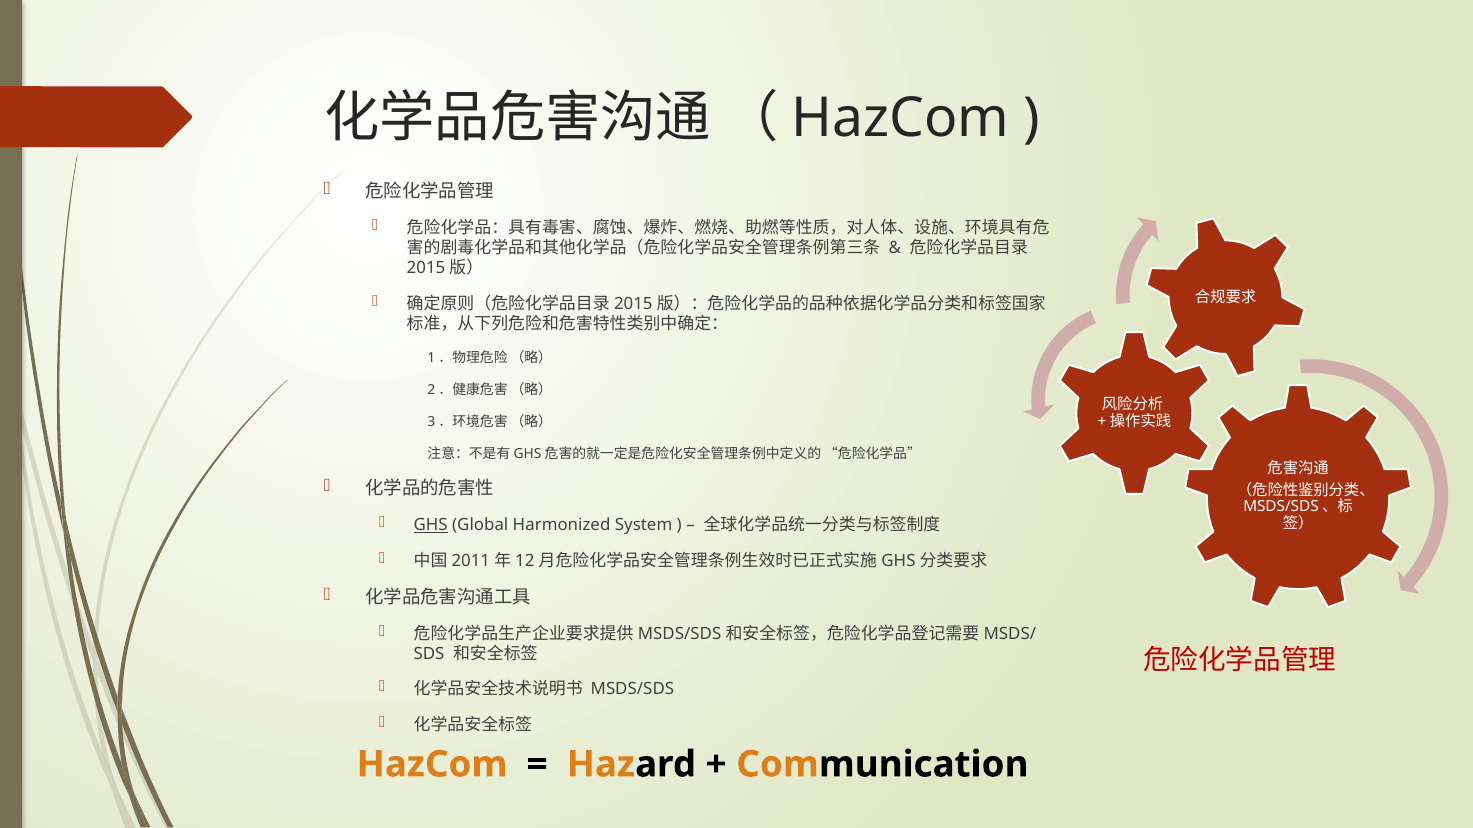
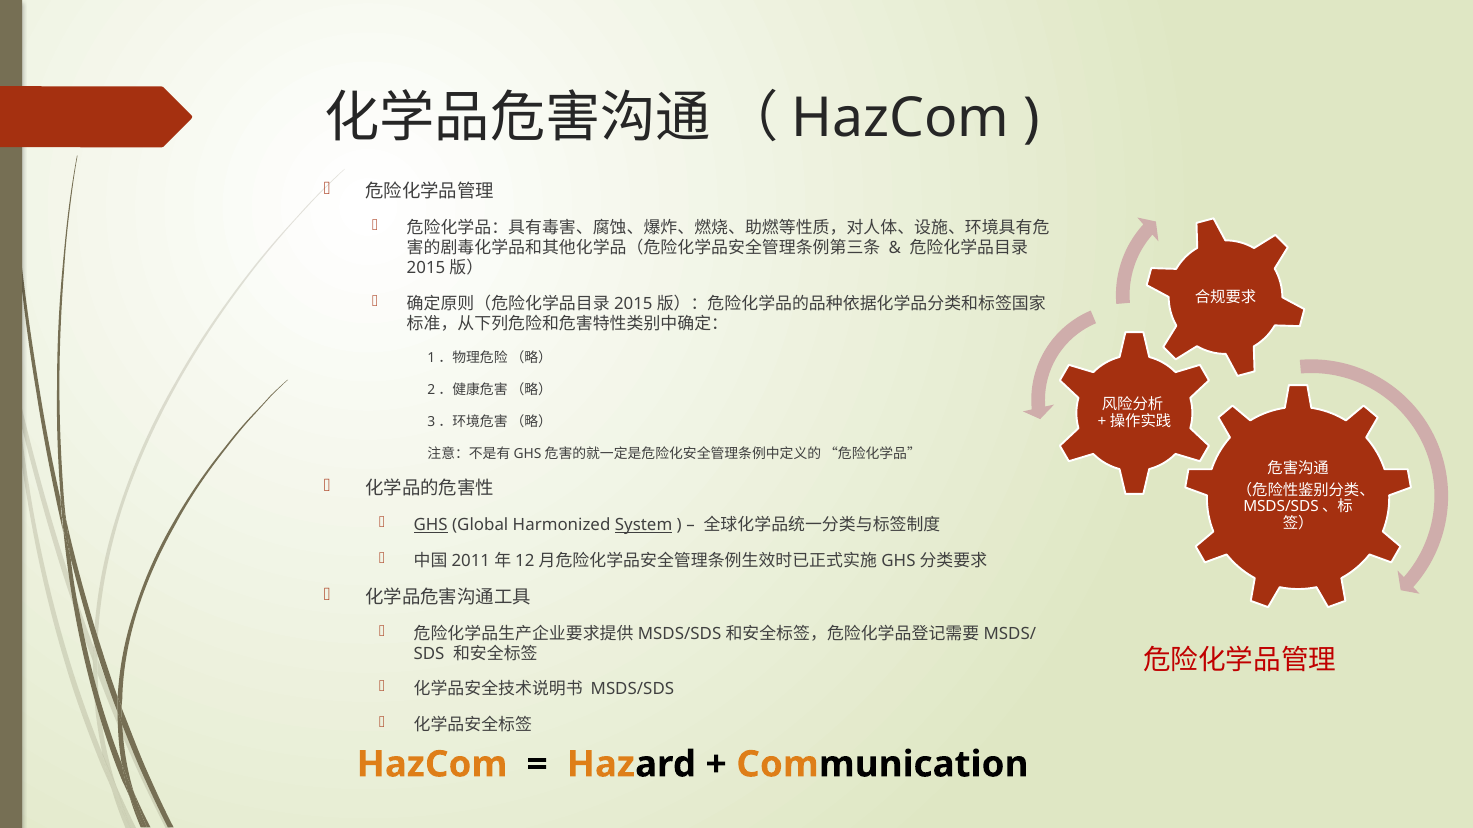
System underline: none -> present (644, 525)
